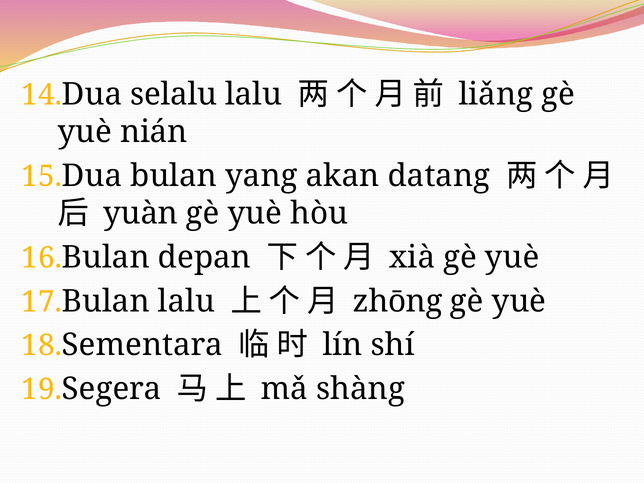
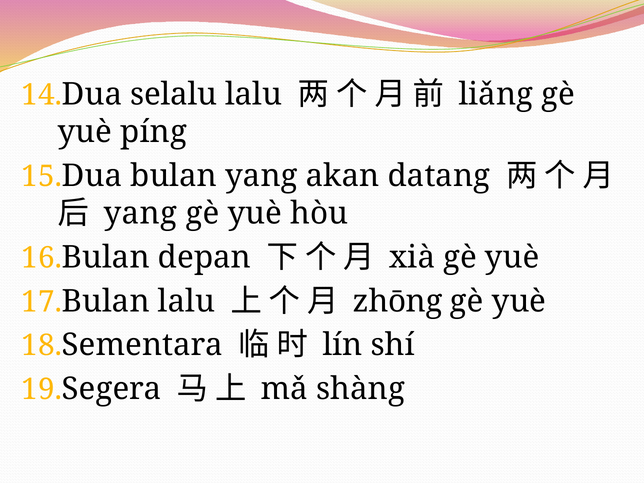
nián: nián -> píng (154, 132)
yuàn: yuàn -> yang (140, 214)
